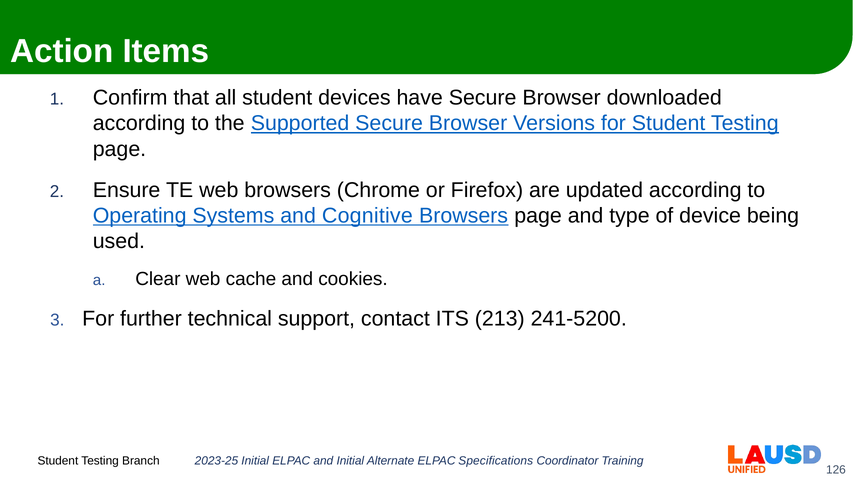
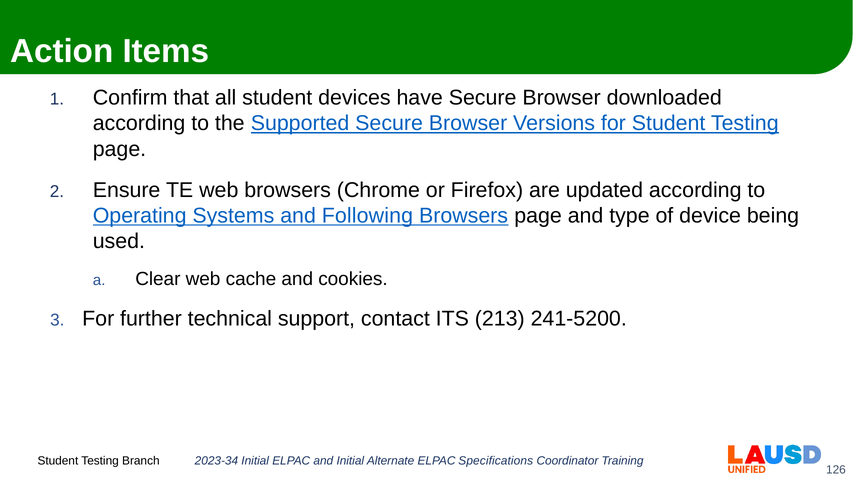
Cognitive: Cognitive -> Following (367, 216)
2023-25: 2023-25 -> 2023-34 (216, 461)
